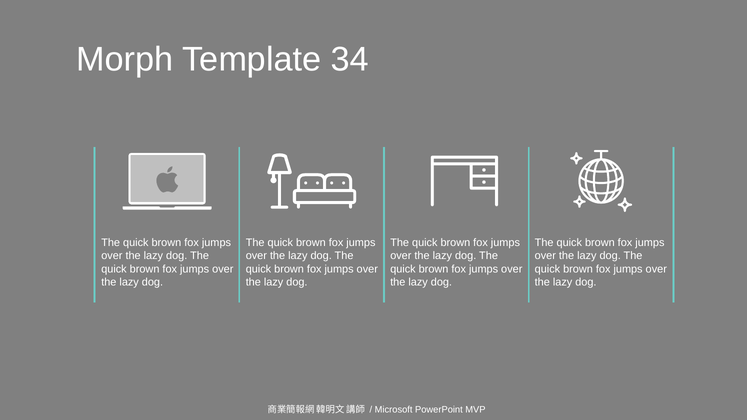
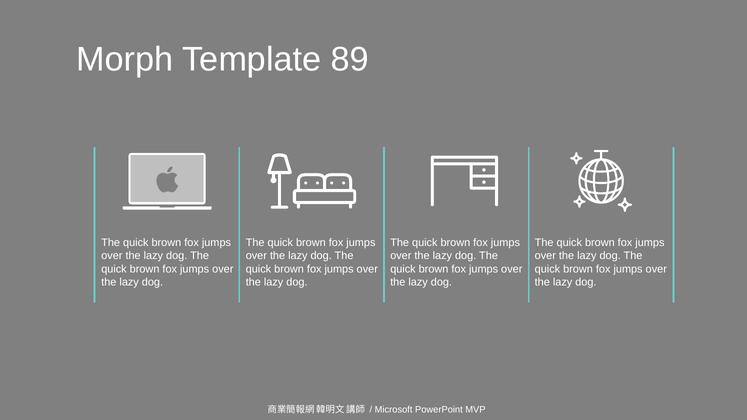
34: 34 -> 89 (350, 59)
